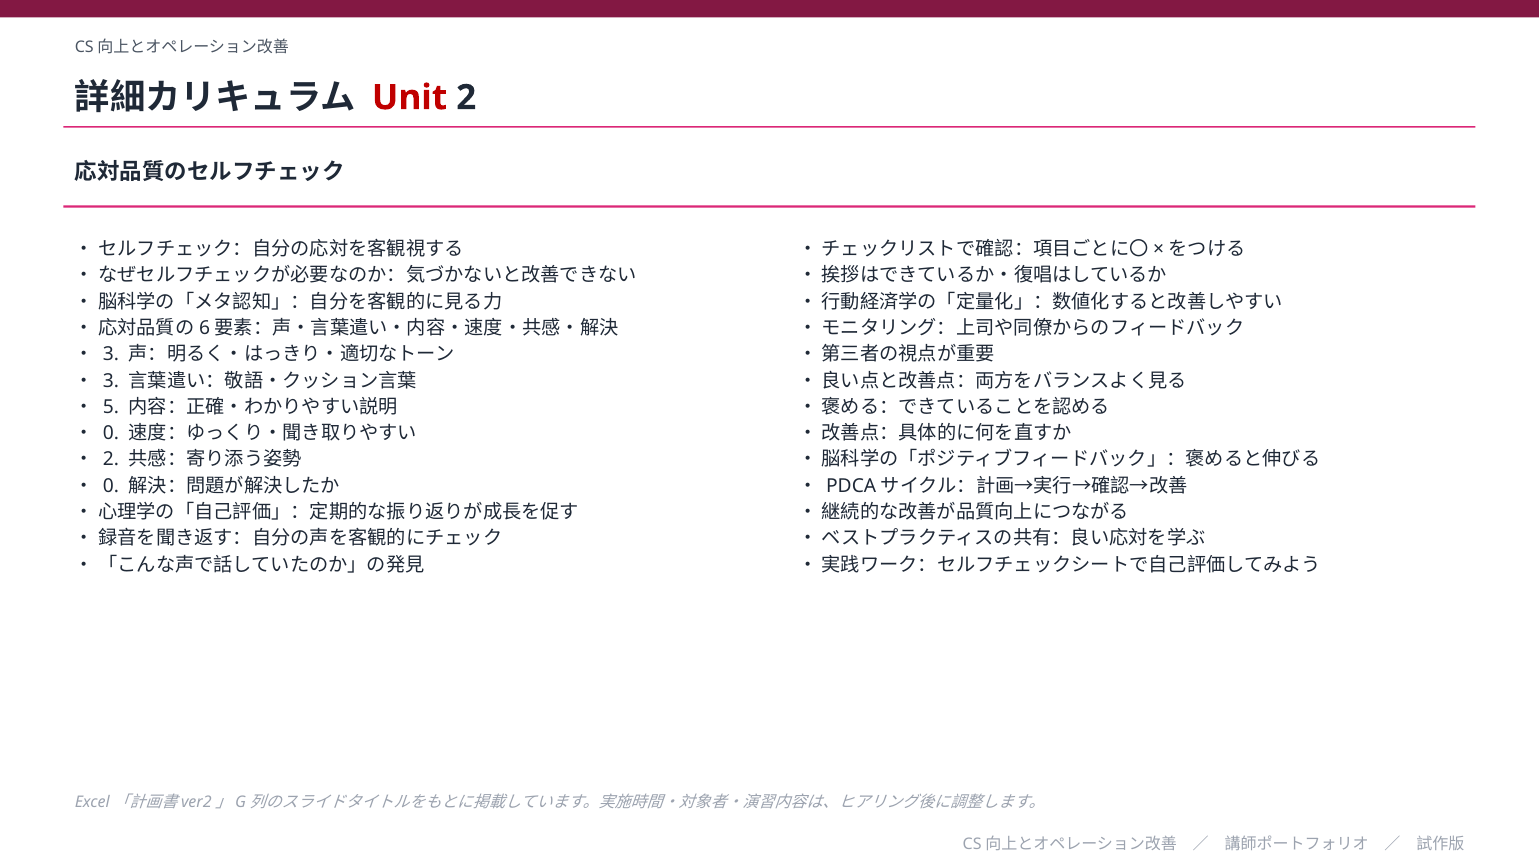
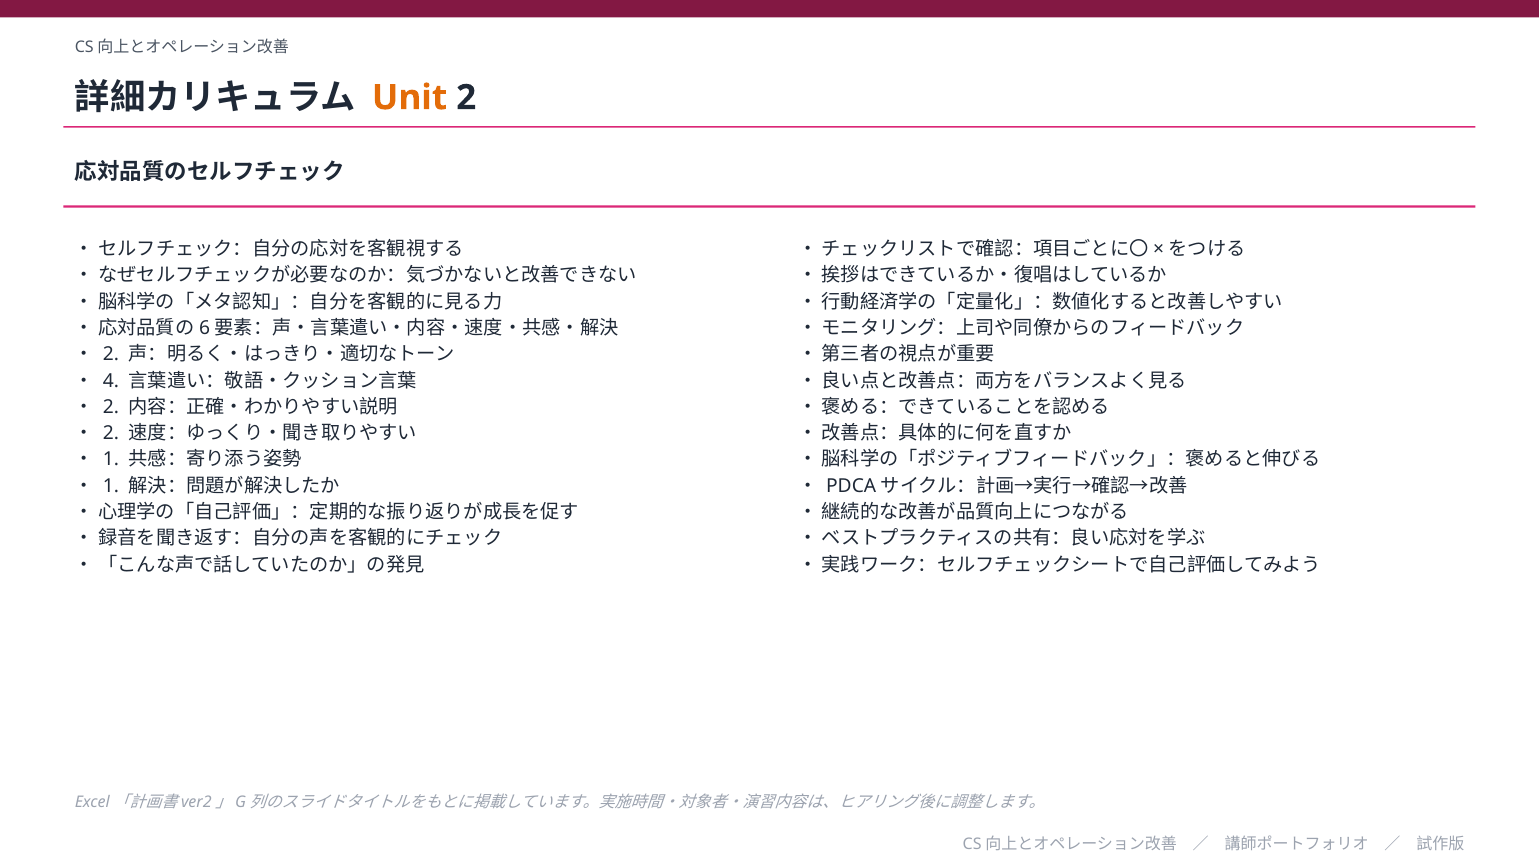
Unit colour: red -> orange (409, 98)
3: 3 -> 2 (111, 355)
3: 3 -> 4 (111, 381)
5: 5 -> 2 (111, 407)
0: 0 -> 2 (111, 434)
2: 2 -> 1 (111, 460)
0: 0 -> 1 (111, 486)
